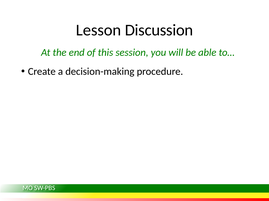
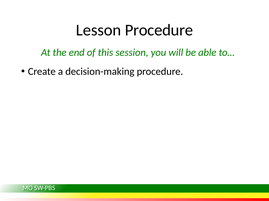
Lesson Discussion: Discussion -> Procedure (159, 30)
